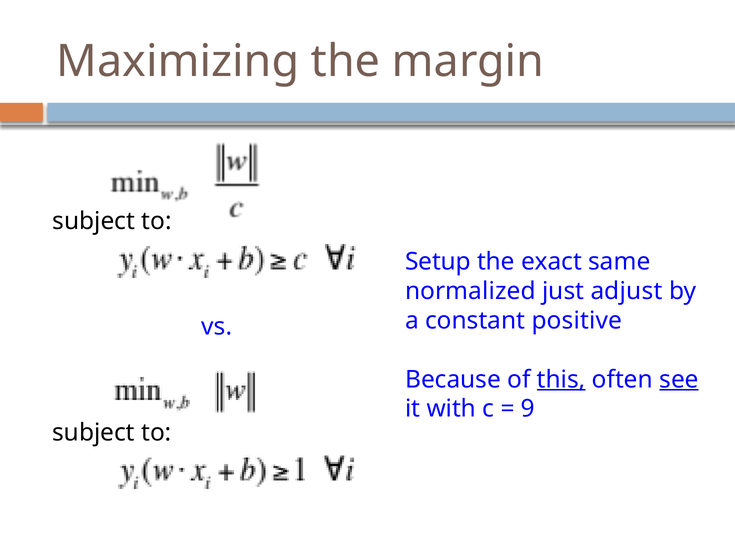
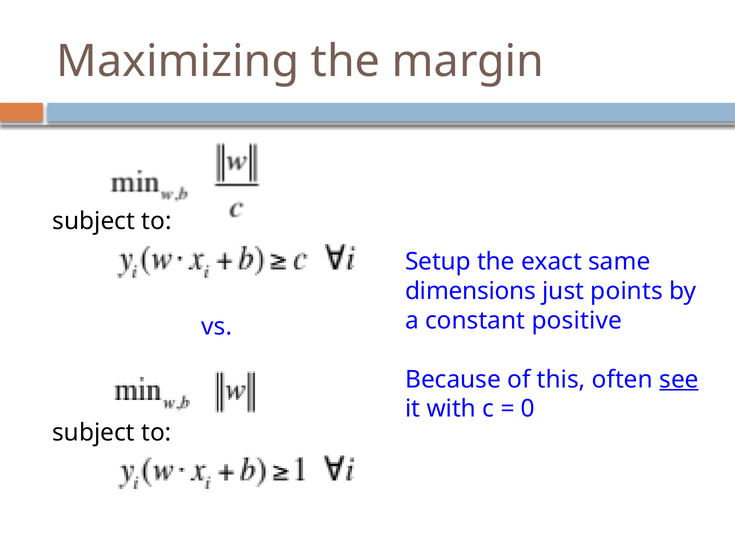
normalized: normalized -> dimensions (471, 291)
adjust: adjust -> points (627, 291)
this underline: present -> none (561, 380)
9: 9 -> 0 (528, 409)
